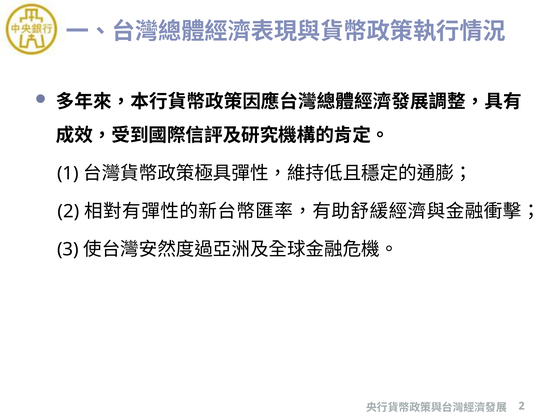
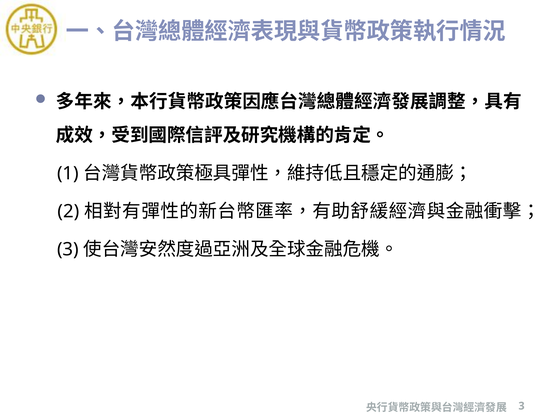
2: 2 -> 3 (522, 406)
